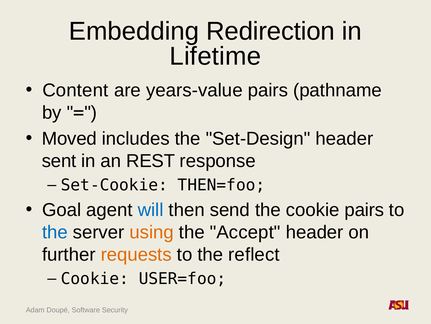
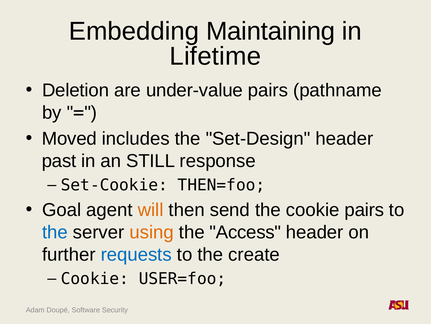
Redirection: Redirection -> Maintaining (271, 31)
Content: Content -> Deletion (76, 90)
years-value: years-value -> under-value (194, 90)
sent: sent -> past (59, 161)
REST: REST -> STILL (151, 161)
will colour: blue -> orange (151, 210)
Accept: Accept -> Access (245, 232)
requests colour: orange -> blue (136, 254)
reflect: reflect -> create (254, 254)
